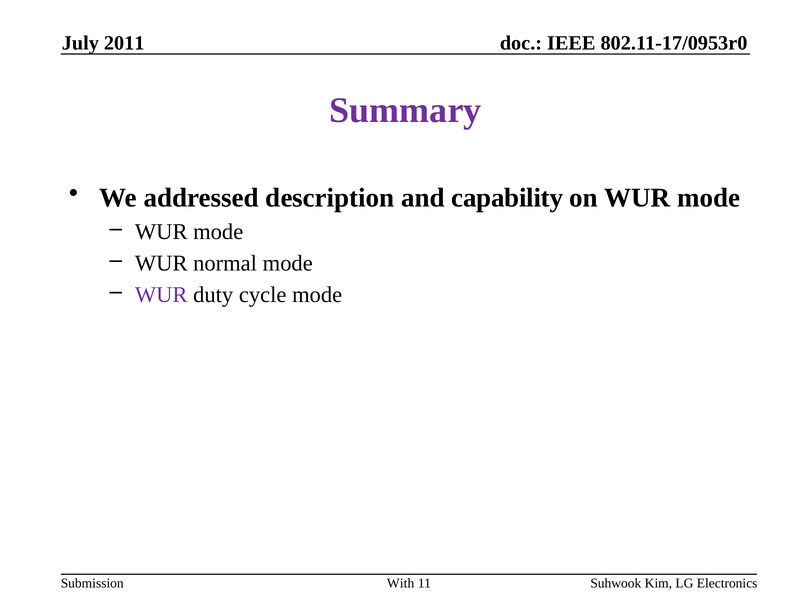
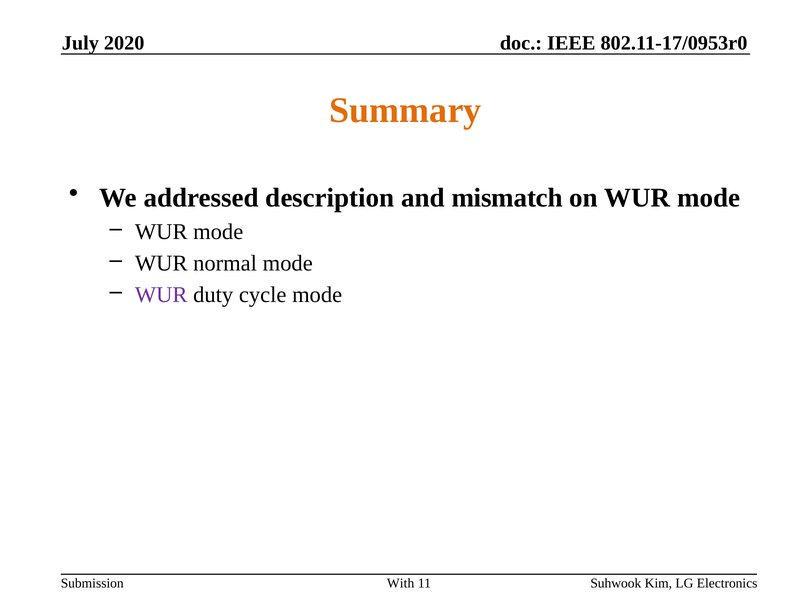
2011: 2011 -> 2020 (124, 43)
Summary colour: purple -> orange (405, 111)
capability: capability -> mismatch (507, 198)
